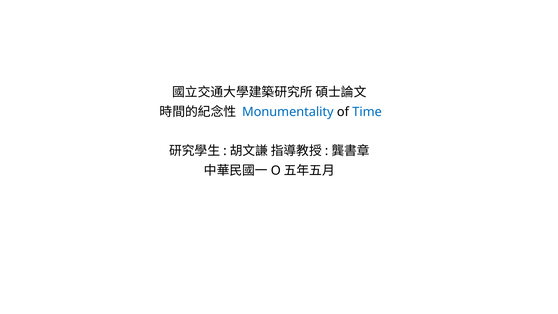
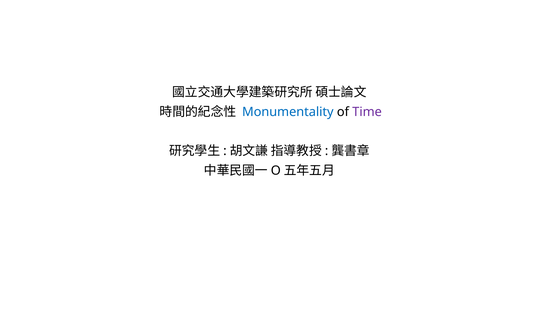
Time colour: blue -> purple (367, 112)
